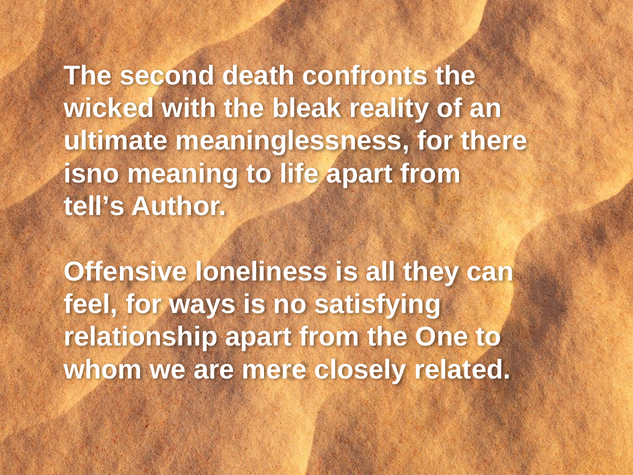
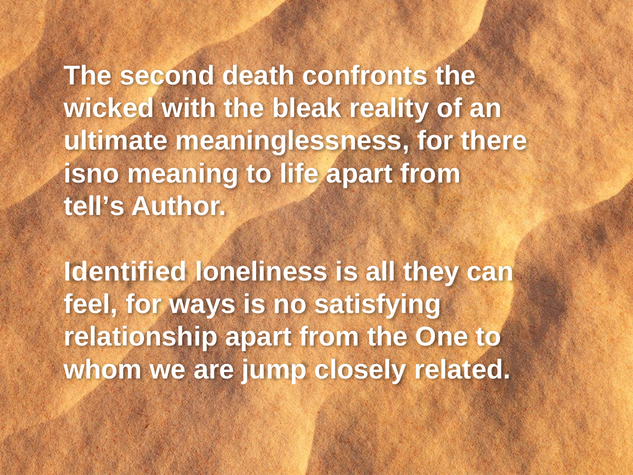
Offensive: Offensive -> Identified (125, 271)
mere: mere -> jump (274, 369)
